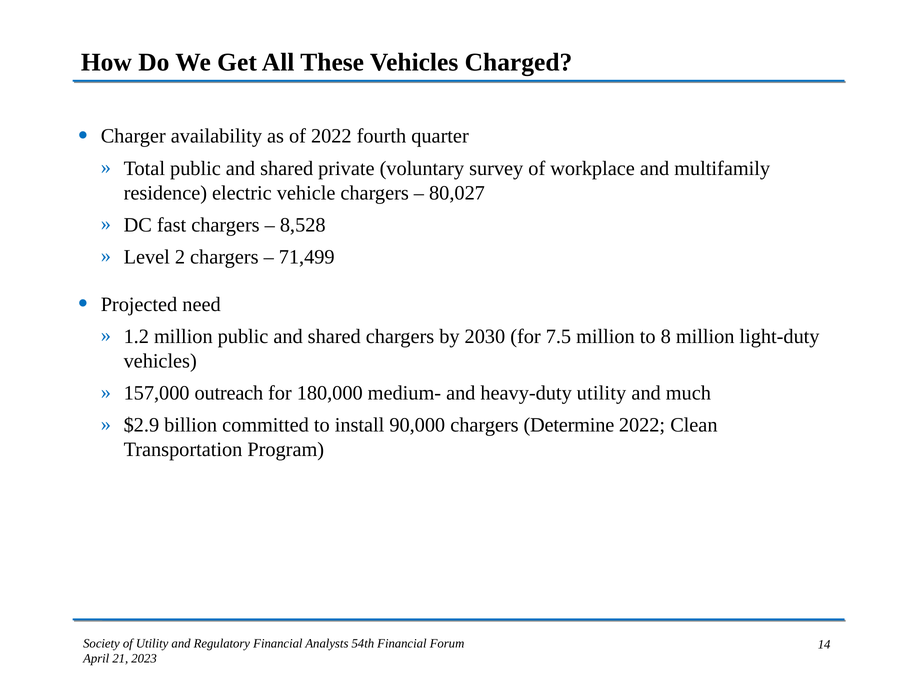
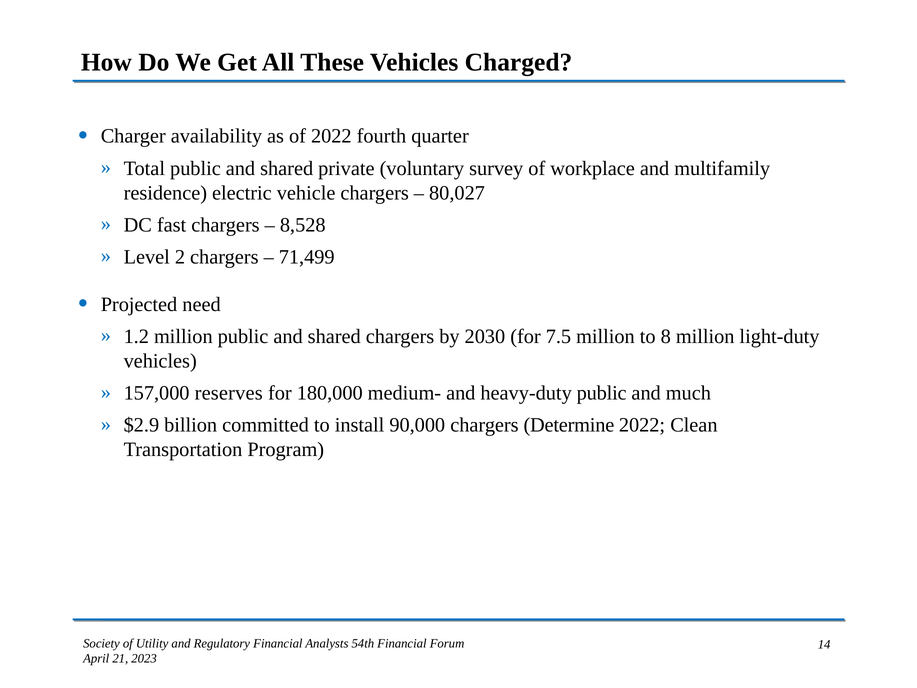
outreach: outreach -> reserves (229, 393)
heavy-duty utility: utility -> public (602, 393)
